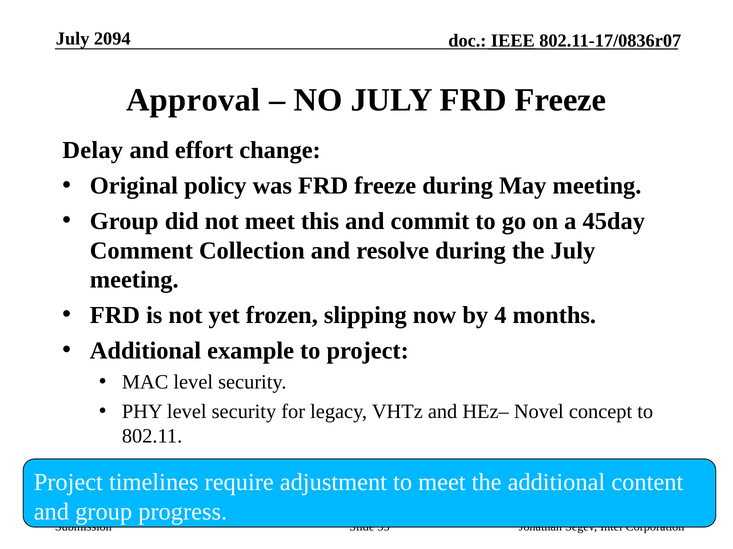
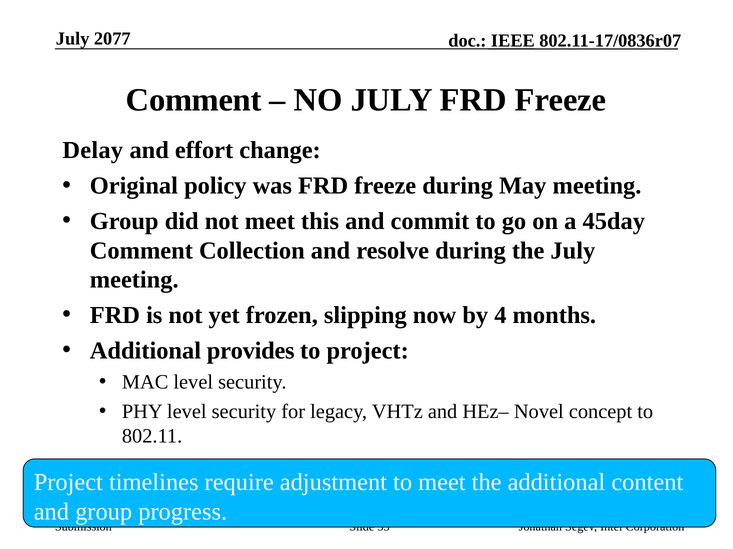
2094: 2094 -> 2077 (112, 39)
Approval: Approval -> Comment (194, 100)
example: example -> provides (251, 351)
